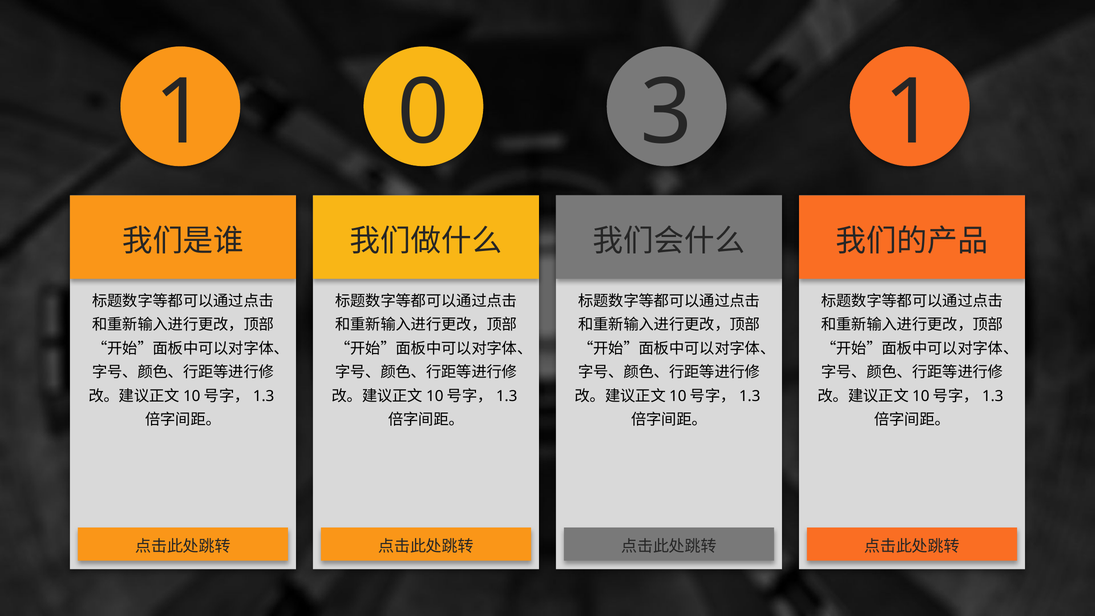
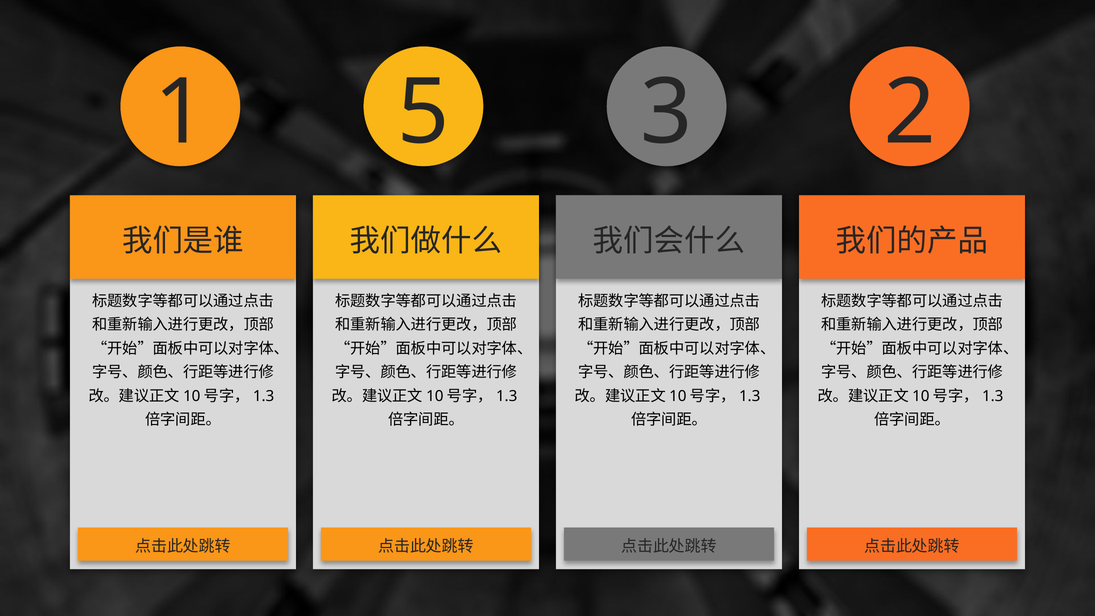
0: 0 -> 5 (423, 113)
3 1: 1 -> 2 (910, 113)
